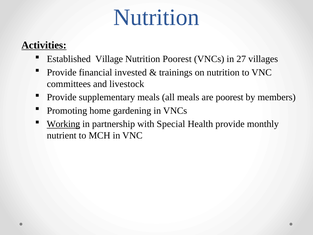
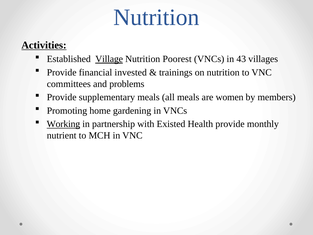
Village underline: none -> present (109, 59)
27: 27 -> 43 (241, 59)
livestock: livestock -> problems (127, 84)
are poorest: poorest -> women (230, 97)
Special: Special -> Existed (171, 124)
